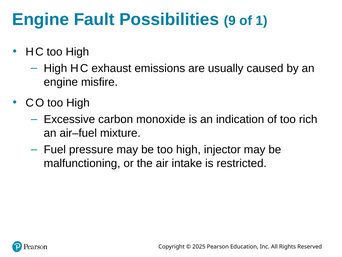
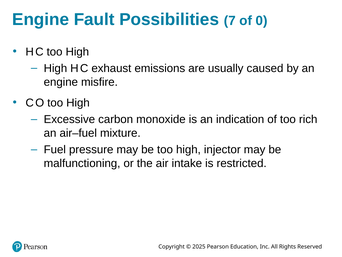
9: 9 -> 7 (230, 21)
1: 1 -> 0 (262, 21)
